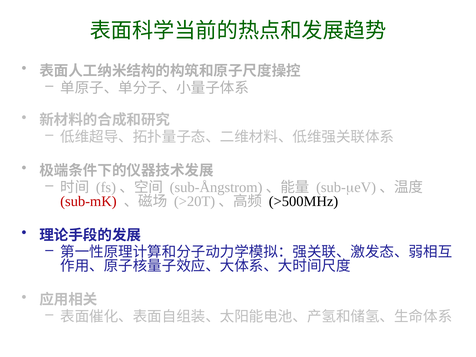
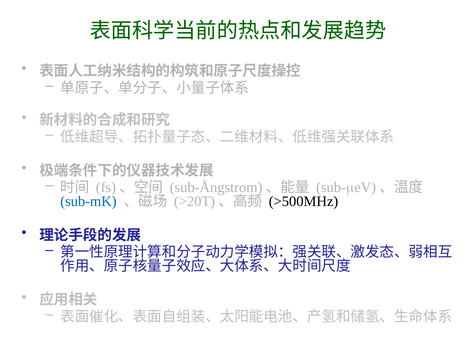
sub-mK colour: red -> blue (88, 201)
